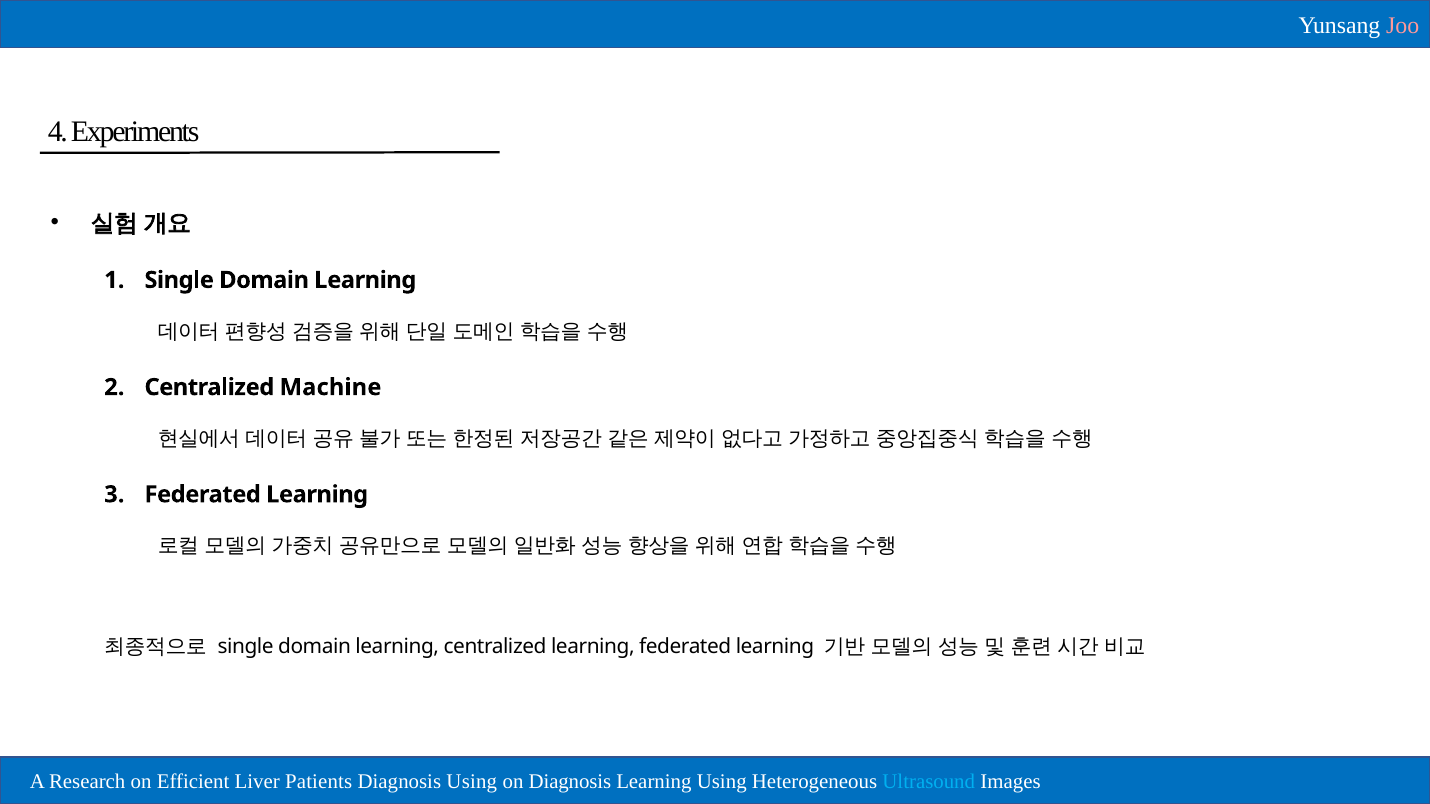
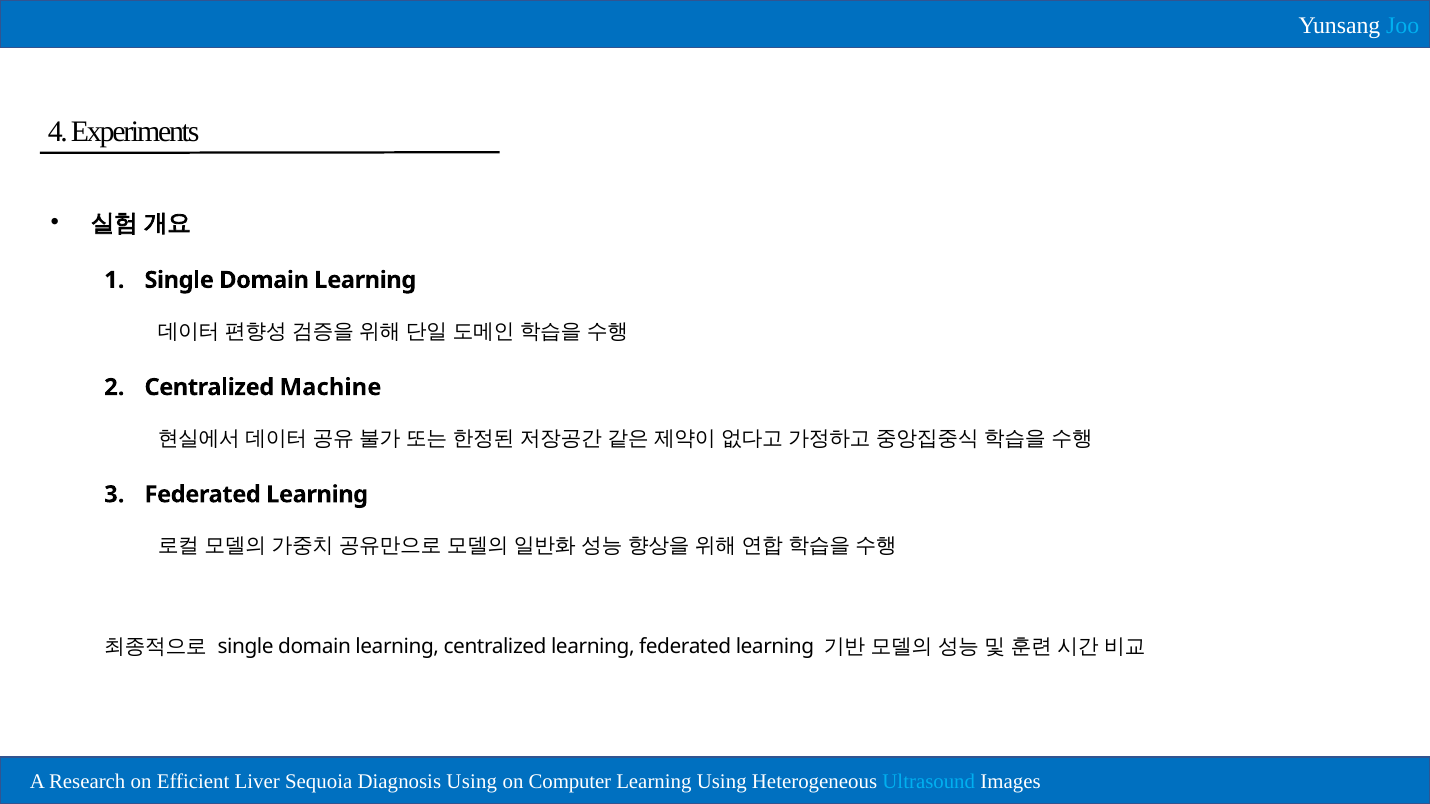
Joo colour: pink -> light blue (1403, 25)
Patients: Patients -> Sequoia (319, 782)
on Diagnosis: Diagnosis -> Computer (570, 782)
